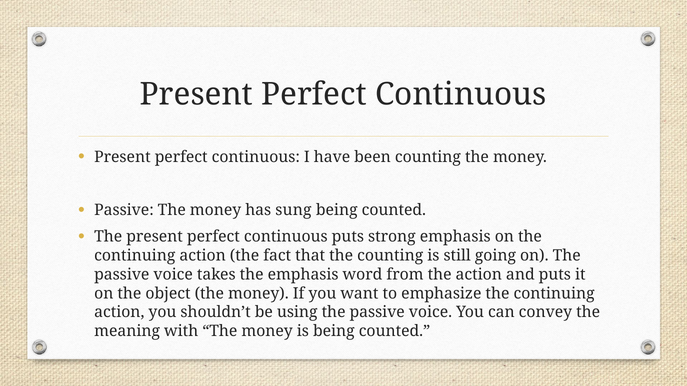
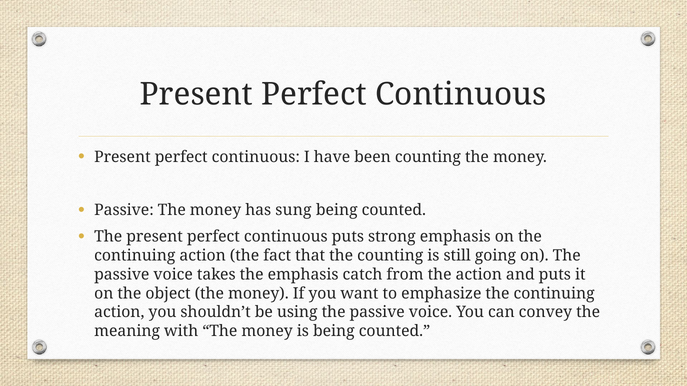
word: word -> catch (362, 275)
